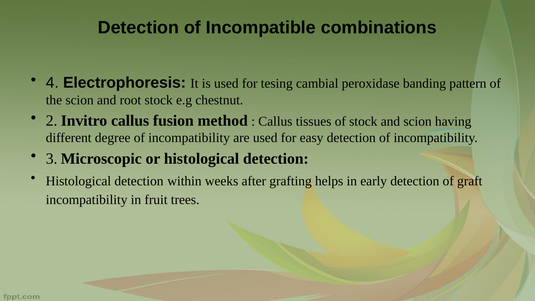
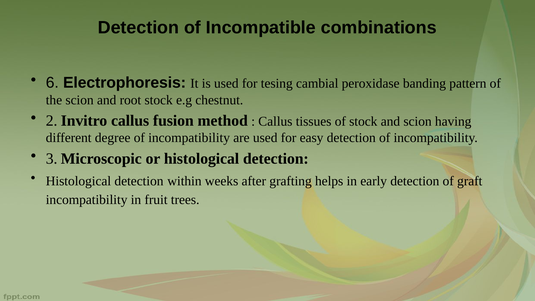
4: 4 -> 6 (52, 83)
